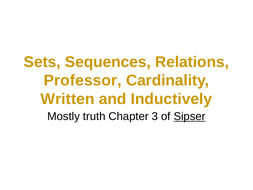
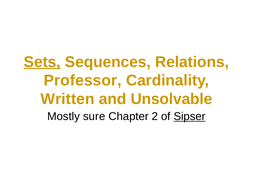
Sets underline: none -> present (42, 62)
Inductively: Inductively -> Unsolvable (171, 99)
truth: truth -> sure (94, 116)
3: 3 -> 2 (155, 116)
